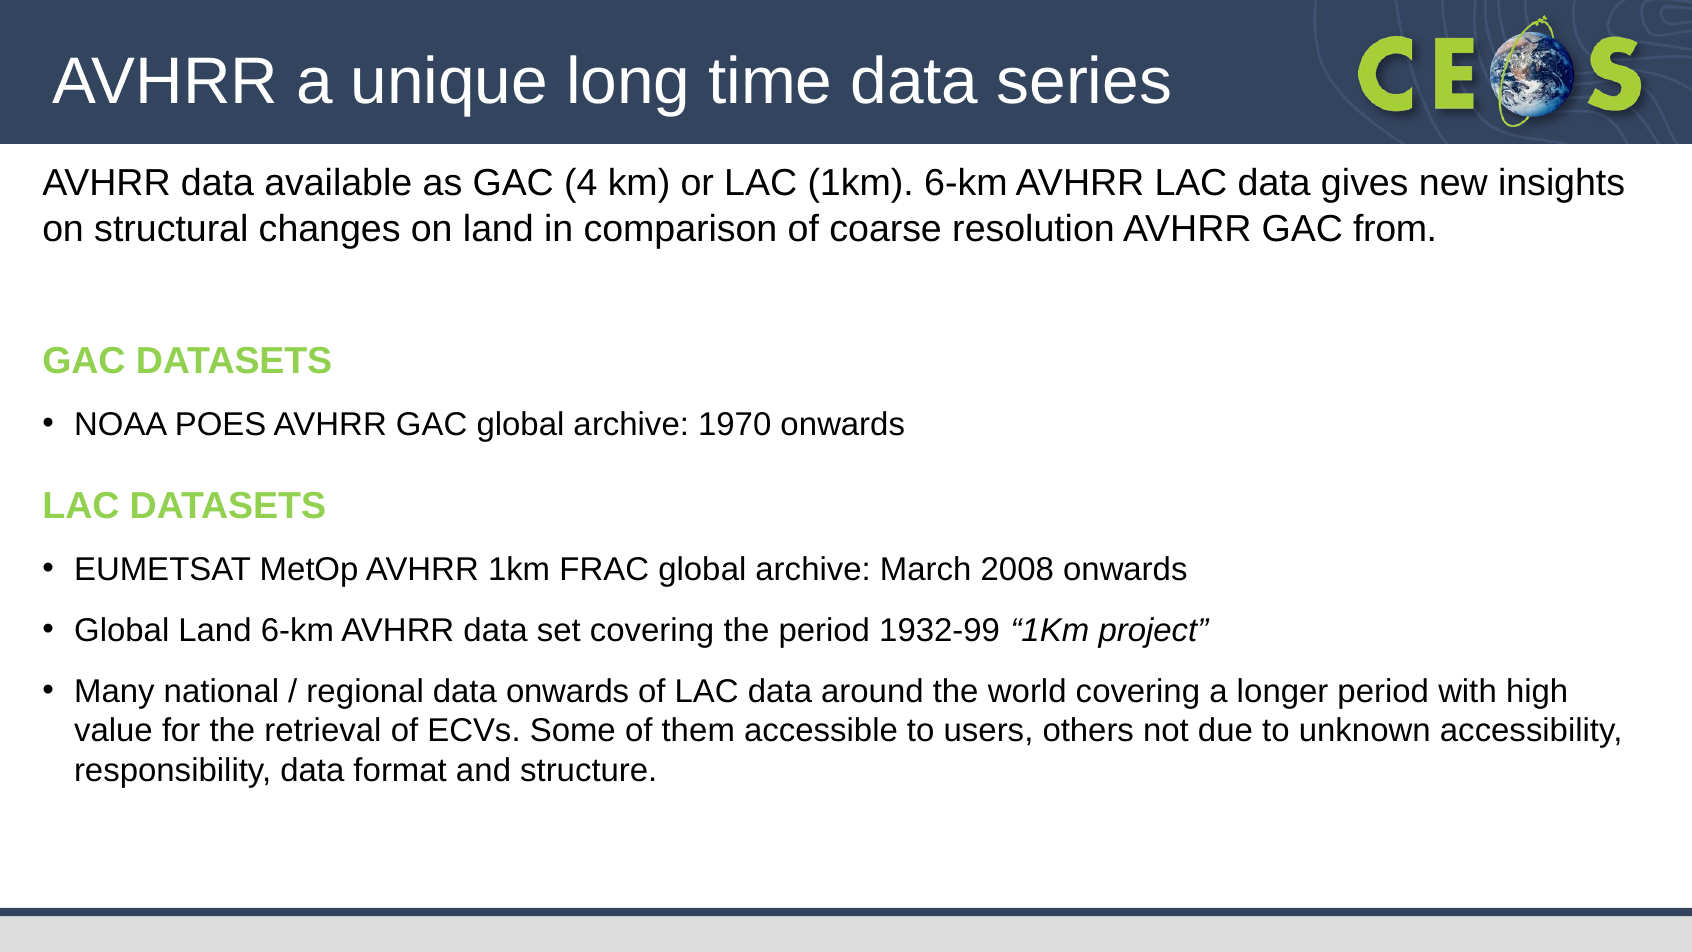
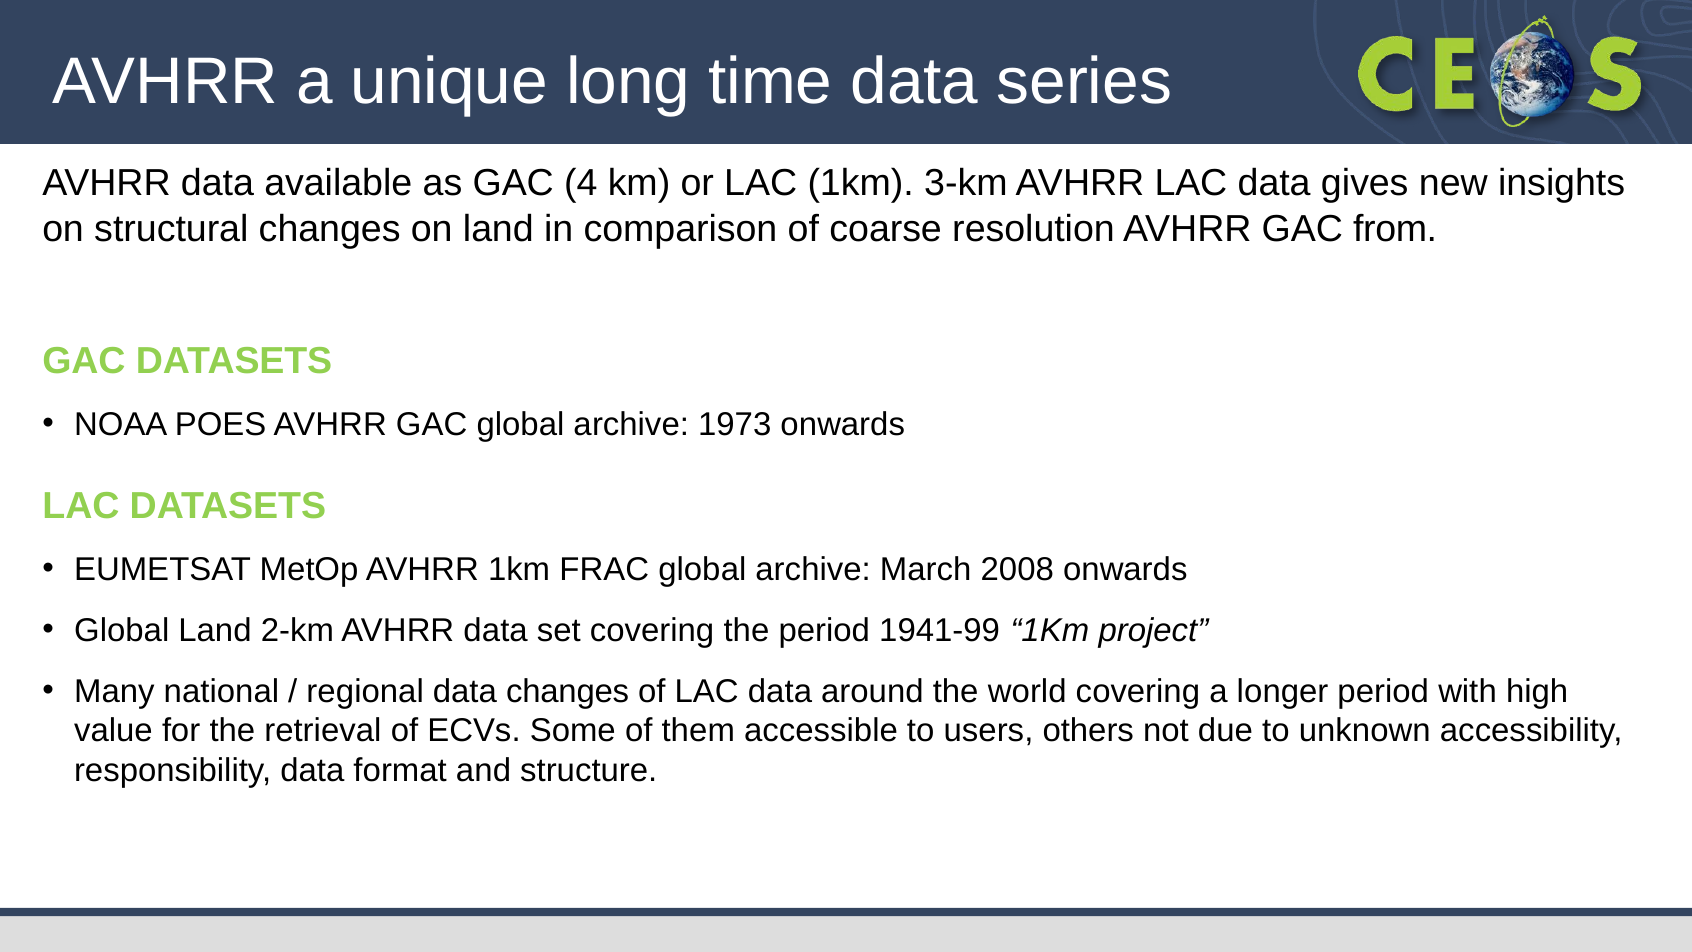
1km 6-km: 6-km -> 3-km (966, 184)
1970: 1970 -> 1973 (735, 424)
Land 6-km: 6-km -> 2-km (297, 630)
1932-99: 1932-99 -> 1941-99 (940, 630)
data onwards: onwards -> changes (568, 691)
